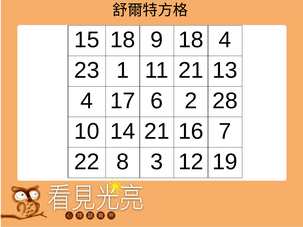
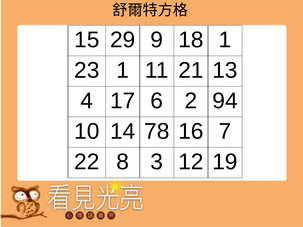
15 18: 18 -> 29 (123, 40)
18 4: 4 -> 1 (225, 40)
28: 28 -> 94 (225, 101)
14 21: 21 -> 78 (157, 132)
